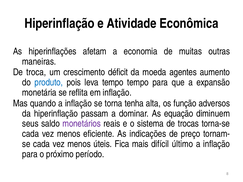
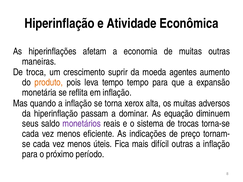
déficit: déficit -> suprir (118, 72)
produto colour: blue -> orange (49, 83)
tenha: tenha -> xerox (134, 103)
os função: função -> muitas (185, 103)
difícil último: último -> outras (182, 144)
